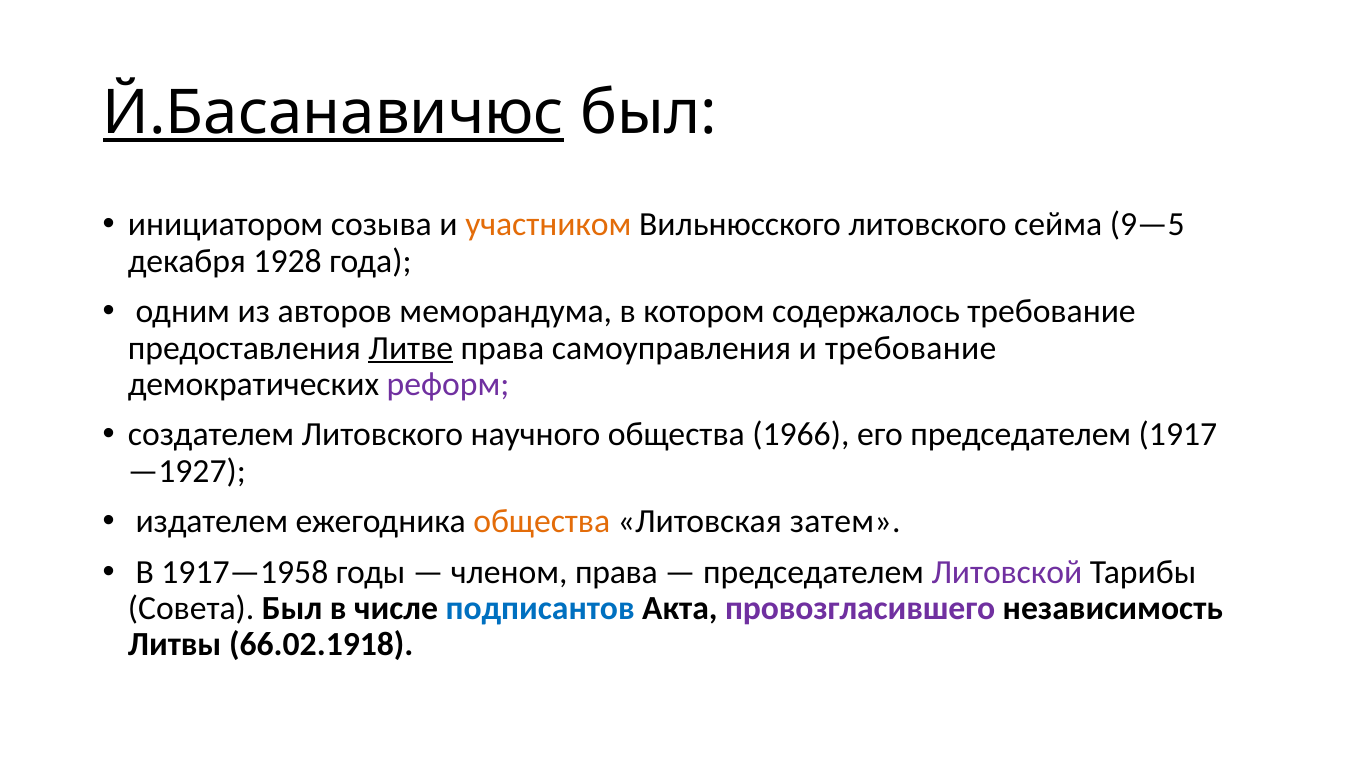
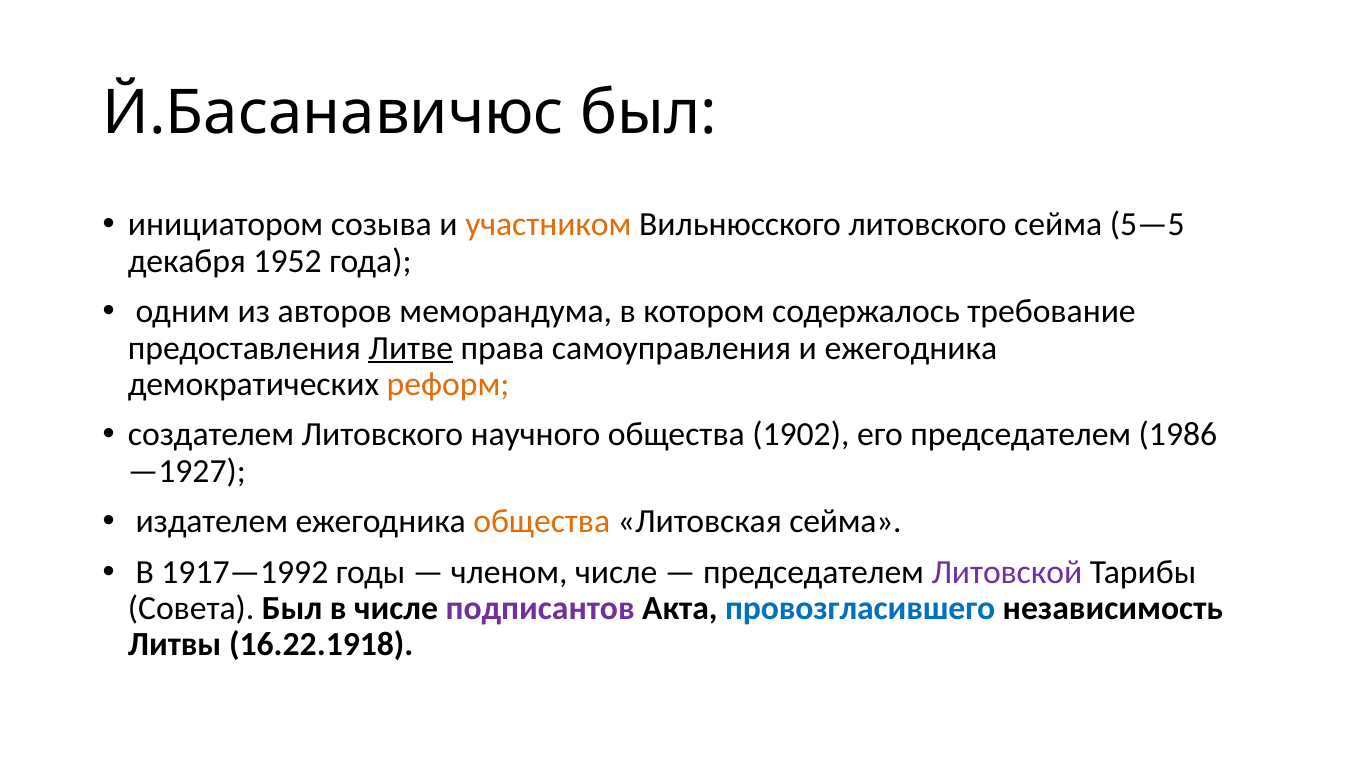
Й.Басанавичюс underline: present -> none (334, 113)
9—5: 9—5 -> 5—5 (1147, 225)
1928: 1928 -> 1952 (288, 261)
и требование: требование -> ежегодника (911, 348)
реформ colour: purple -> orange (448, 384)
1966: 1966 -> 1902 (801, 435)
1917: 1917 -> 1986 (1178, 435)
Литовская затем: затем -> сейма (846, 521)
1917—1958: 1917—1958 -> 1917—1992 (245, 572)
членом права: права -> числе (616, 572)
подписантов colour: blue -> purple (540, 608)
провозгласившего colour: purple -> blue (860, 608)
66.02.1918: 66.02.1918 -> 16.22.1918 (321, 644)
